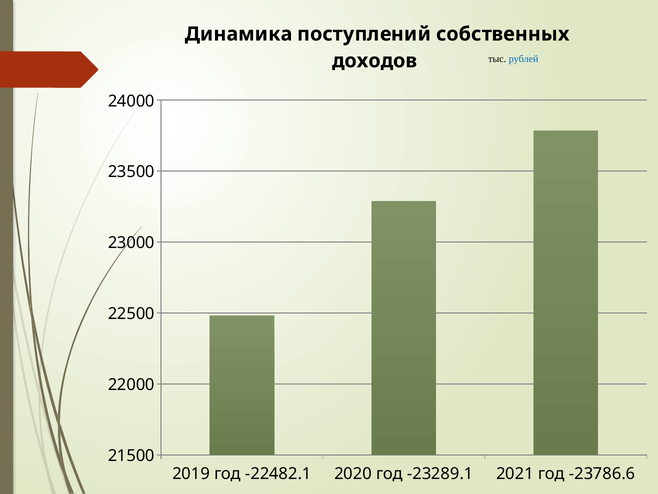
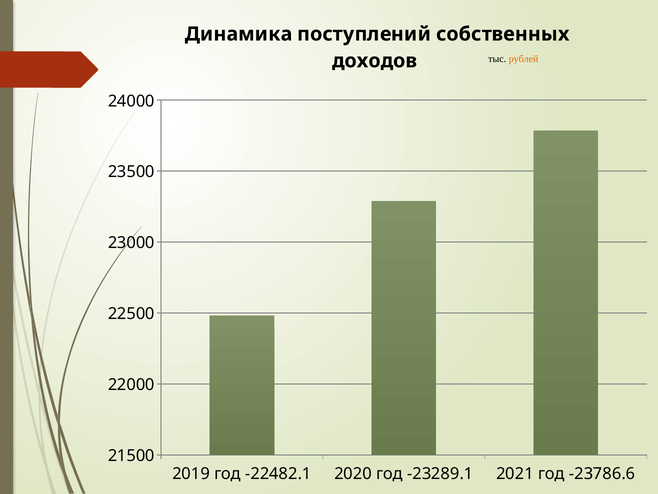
рублей colour: blue -> orange (524, 59)
